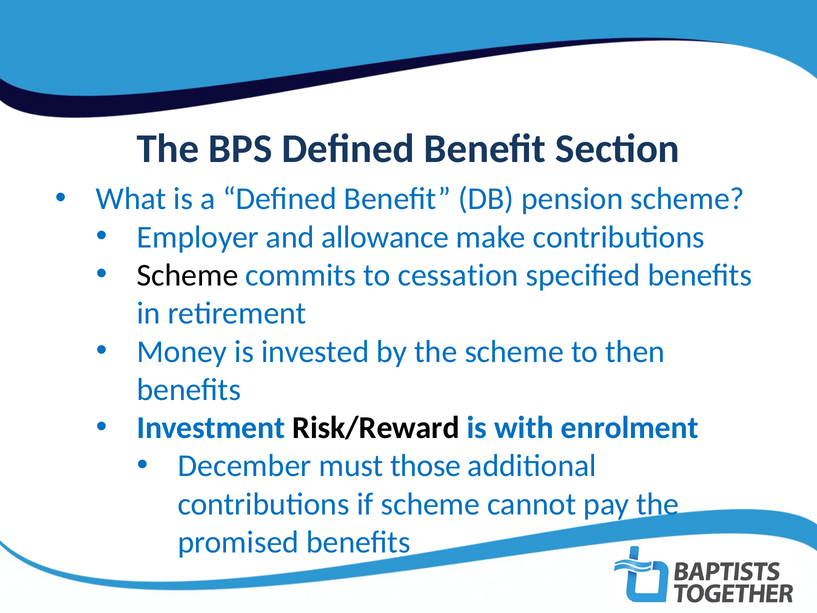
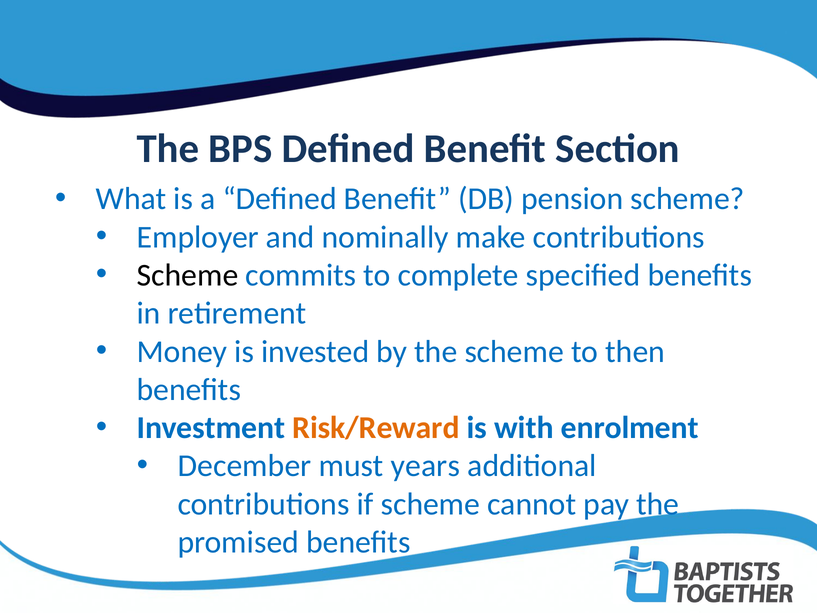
allowance: allowance -> nominally (385, 237)
cessation: cessation -> complete (458, 275)
Risk/Reward colour: black -> orange (376, 428)
those: those -> years (425, 466)
